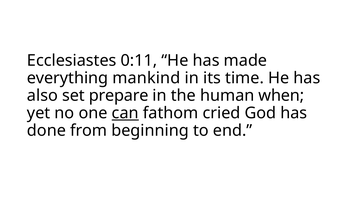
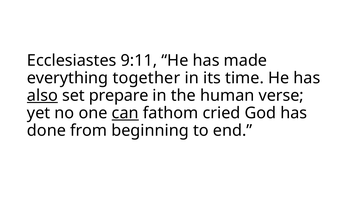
0:11: 0:11 -> 9:11 (139, 60)
mankind: mankind -> together (146, 78)
also underline: none -> present (42, 95)
when: when -> verse (281, 95)
